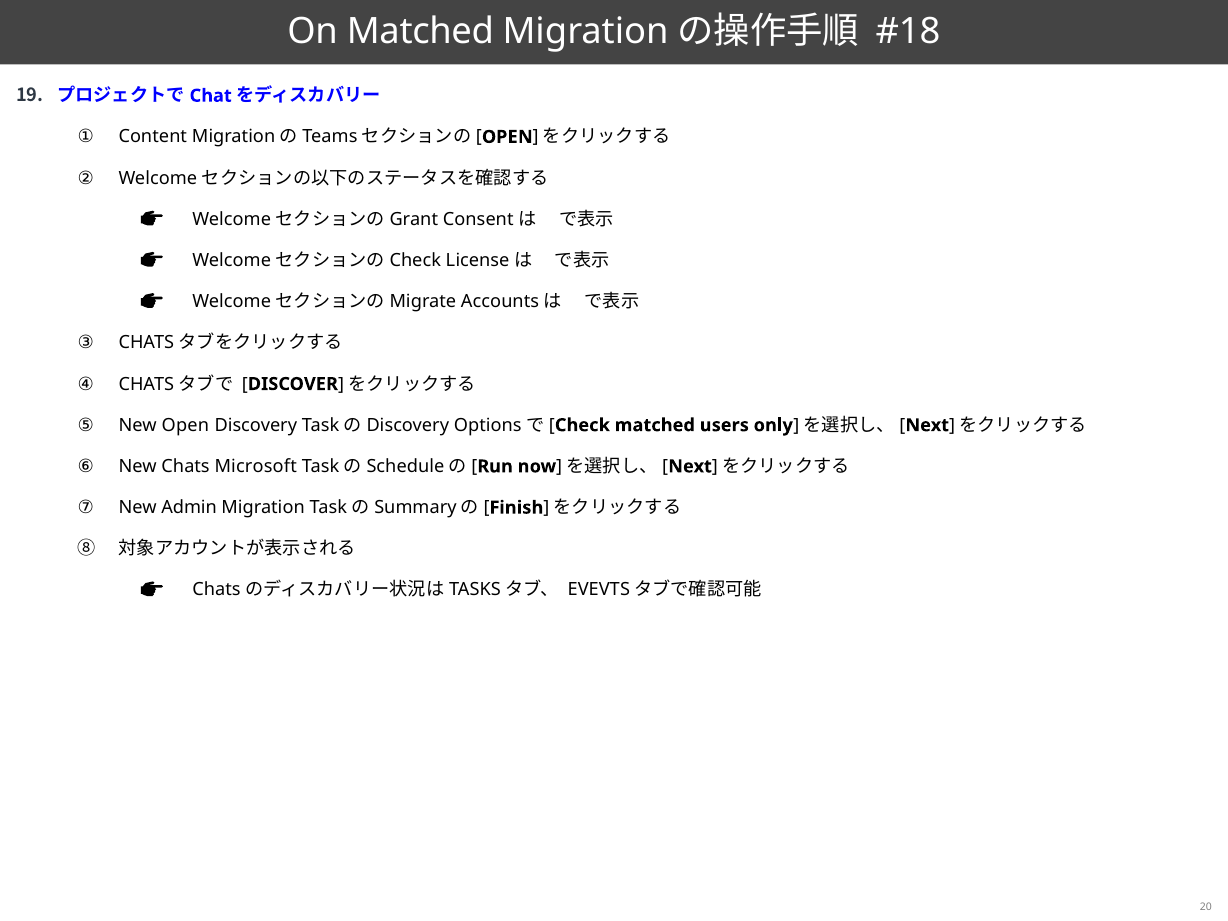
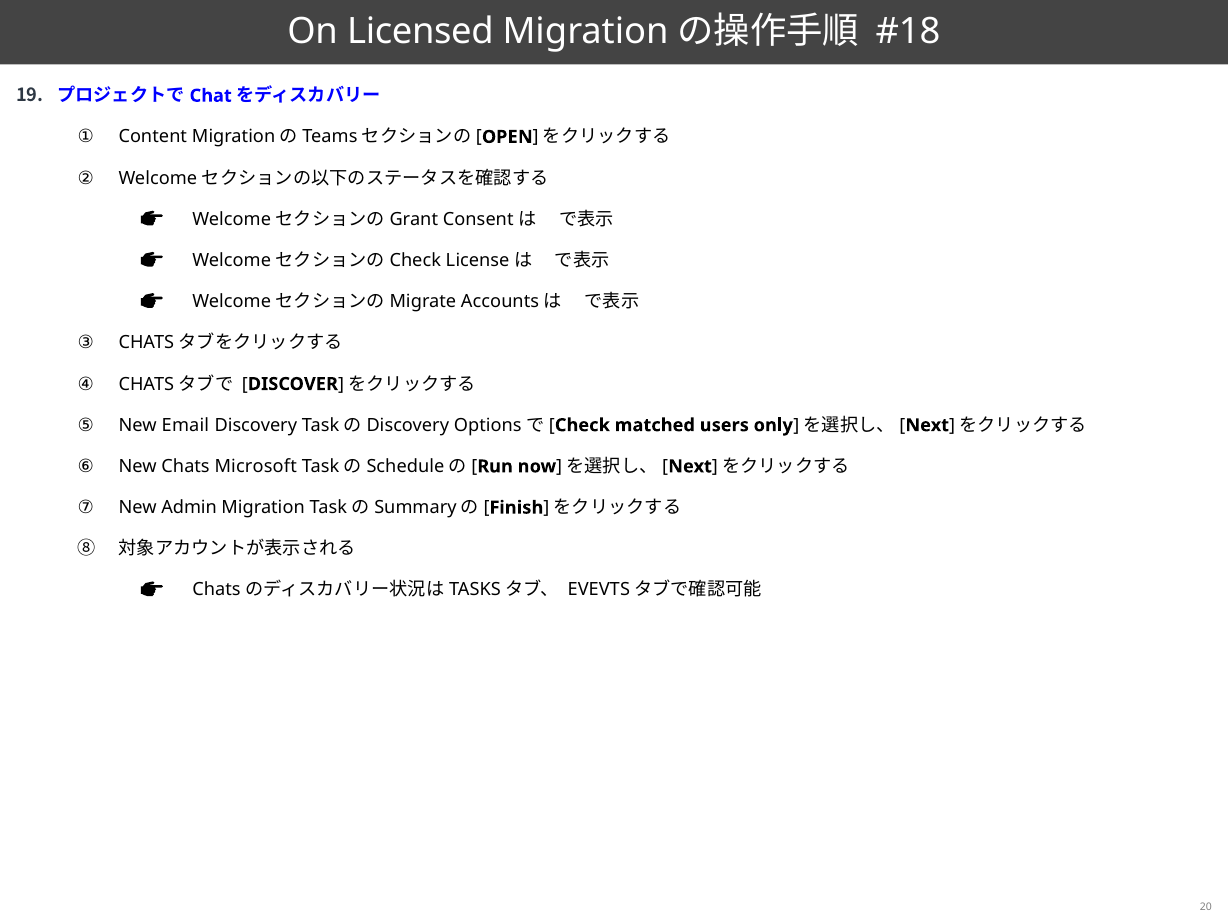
On Matched: Matched -> Licensed (420, 32)
Open: Open -> Email (185, 425)
